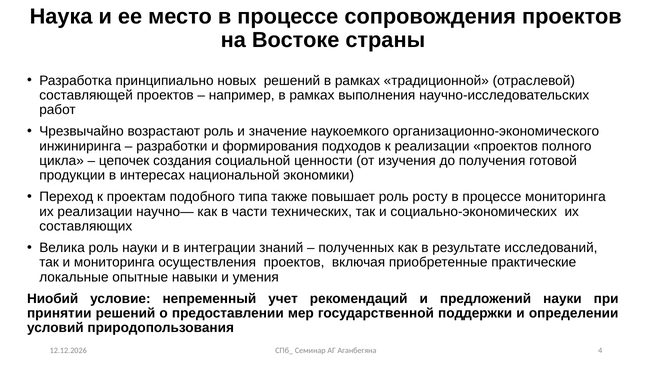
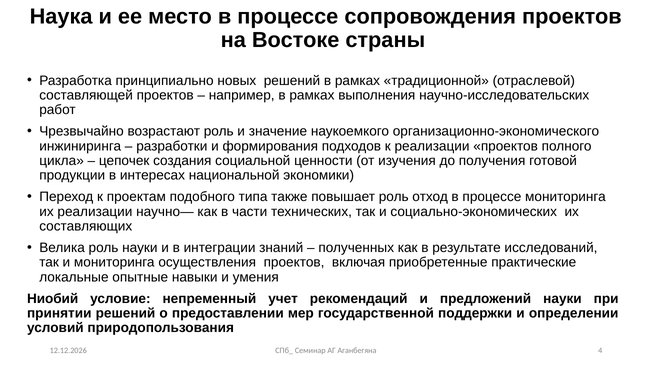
росту: росту -> отход (430, 197)
